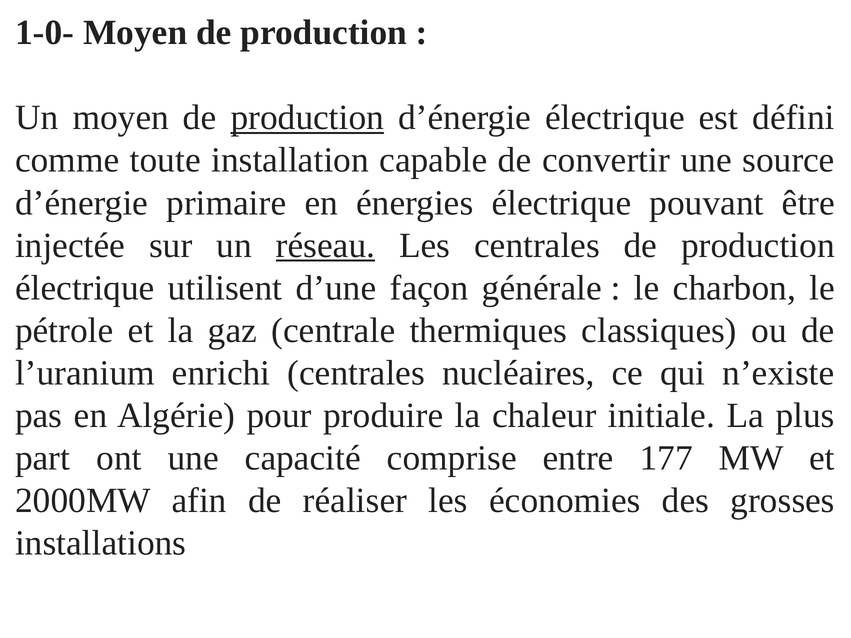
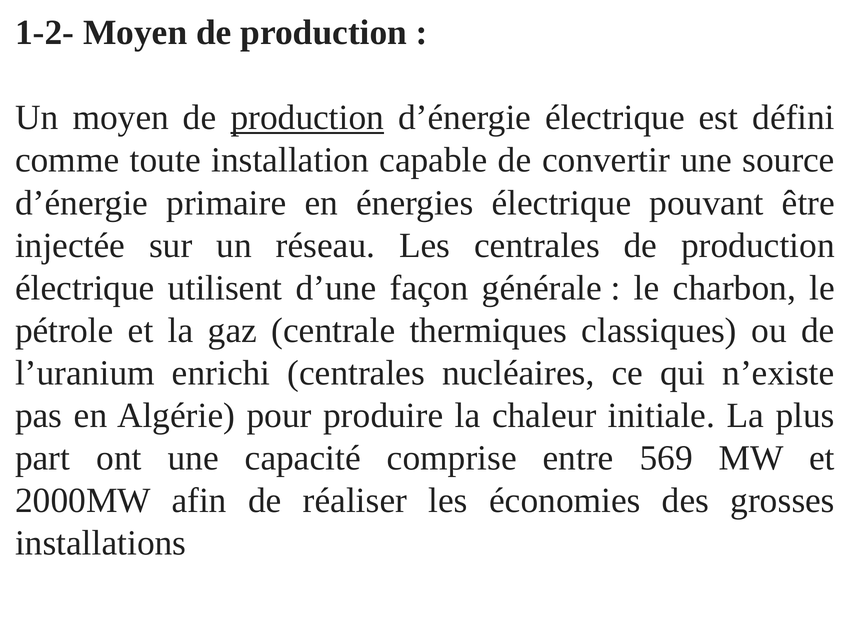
1-0-: 1-0- -> 1-2- (45, 33)
réseau underline: present -> none (325, 245)
177: 177 -> 569 (666, 458)
